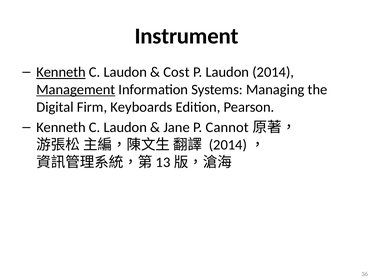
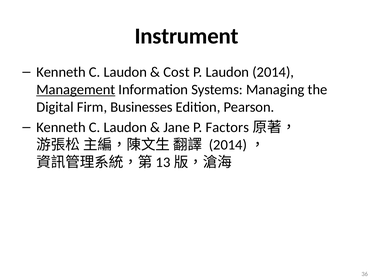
Kenneth underline: present -> none (61, 72)
Keyboards: Keyboards -> Businesses (141, 107)
Cannot: Cannot -> Factors (227, 127)
